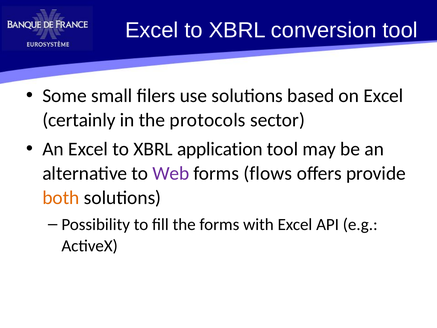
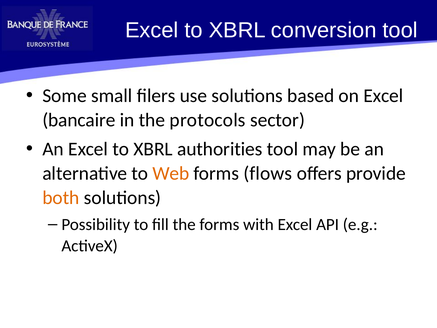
certainly: certainly -> bancaire (79, 120)
application: application -> authorities (220, 149)
Web colour: purple -> orange (171, 173)
